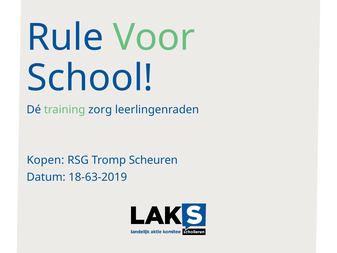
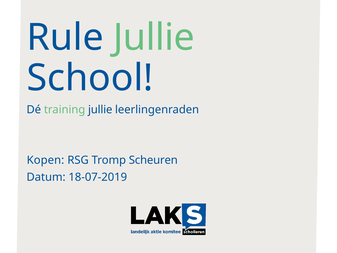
Rule Voor: Voor -> Jullie (154, 37)
training zorg: zorg -> jullie (100, 110)
18-63-2019: 18-63-2019 -> 18-07-2019 (98, 177)
